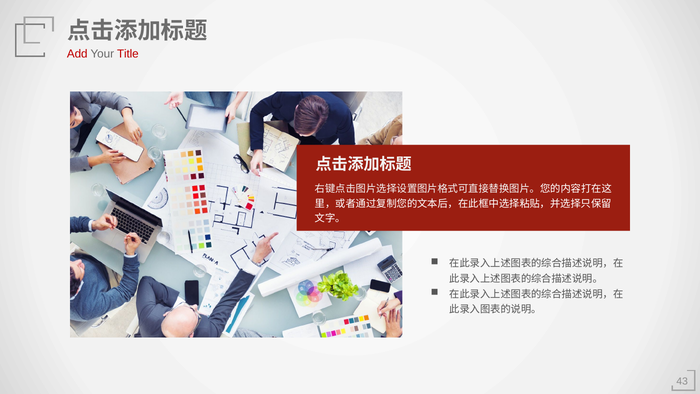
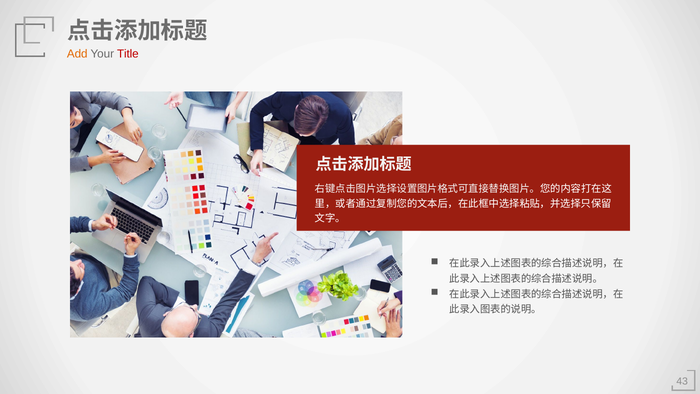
Add colour: red -> orange (77, 54)
